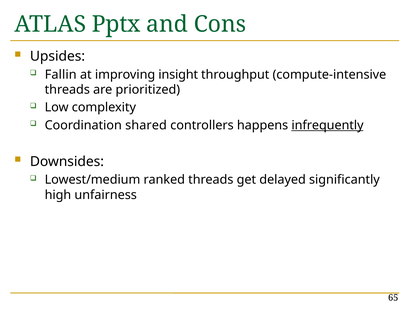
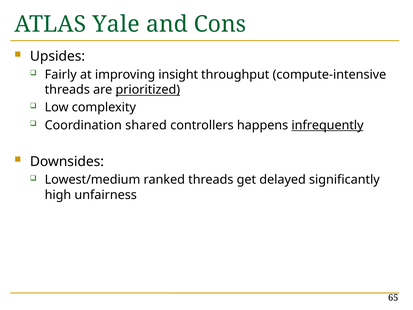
Pptx: Pptx -> Yale (116, 24)
Fallin: Fallin -> Fairly (61, 75)
prioritized underline: none -> present (148, 90)
